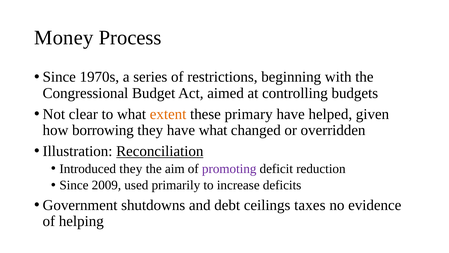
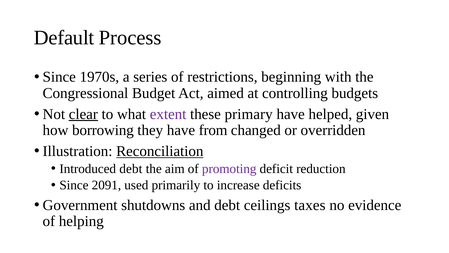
Money: Money -> Default (64, 38)
clear underline: none -> present (83, 114)
extent colour: orange -> purple (168, 114)
have what: what -> from (213, 130)
Introduced they: they -> debt (131, 168)
2009: 2009 -> 2091 (106, 185)
